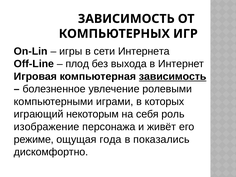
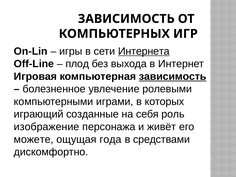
Интернета underline: none -> present (144, 51)
некоторым: некоторым -> созданные (93, 114)
режиме: режиме -> можете (34, 139)
показались: показались -> средствами (162, 139)
